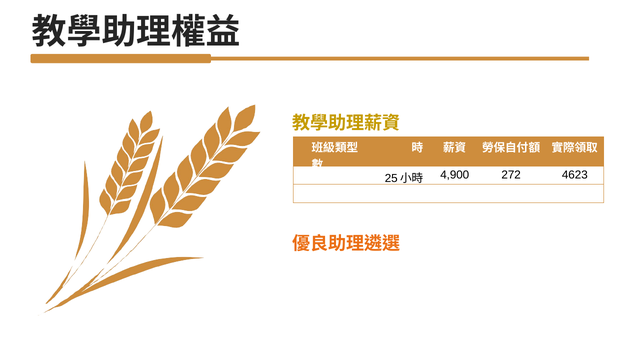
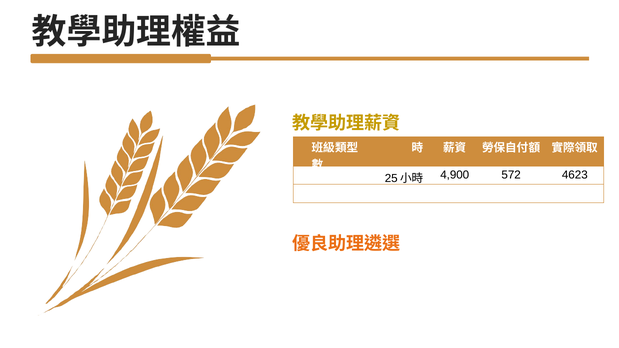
272: 272 -> 572 (511, 175)
